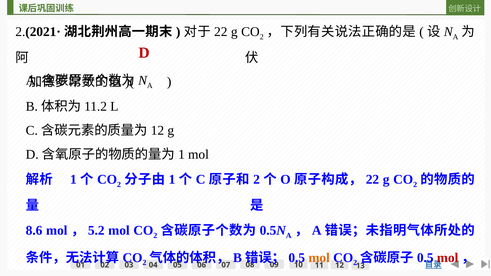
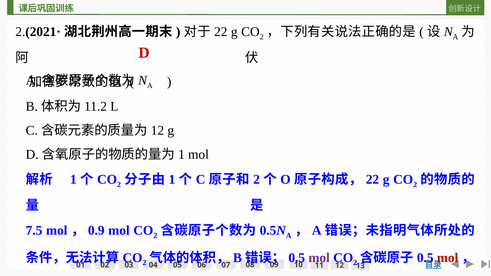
8.6: 8.6 -> 7.5 (34, 231)
5.2: 5.2 -> 0.9 (96, 231)
mol colour: orange -> purple (319, 258)
